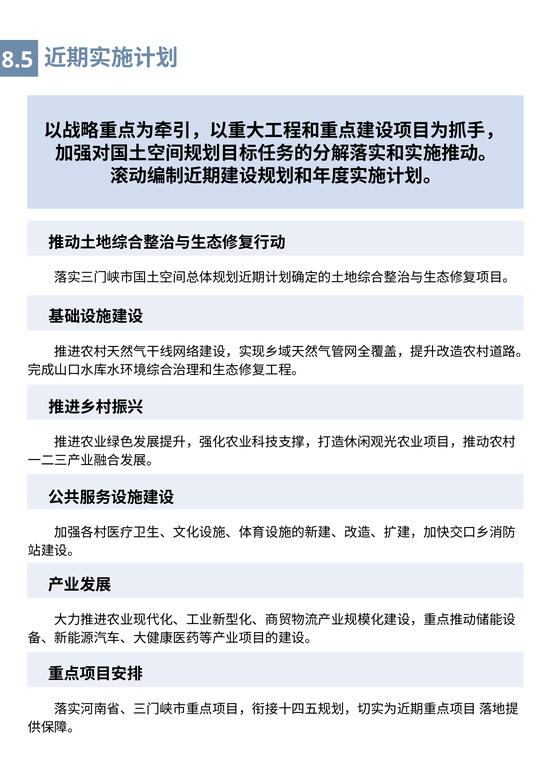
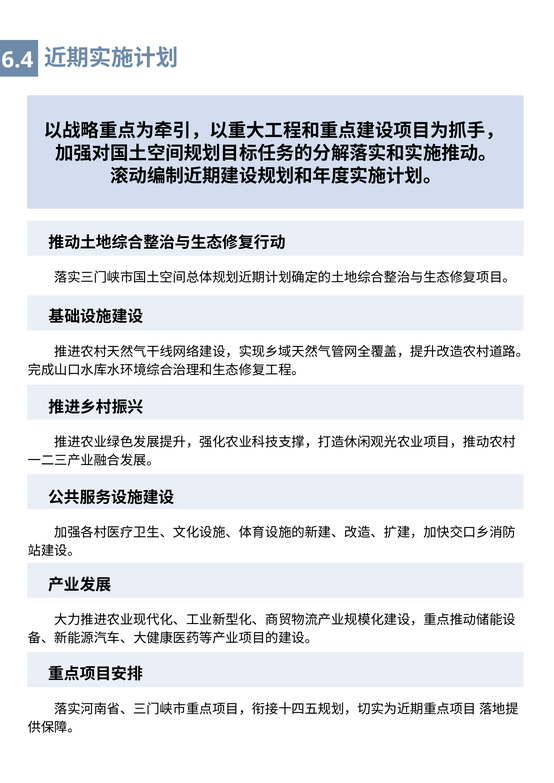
8.5: 8.5 -> 6.4 (17, 60)
